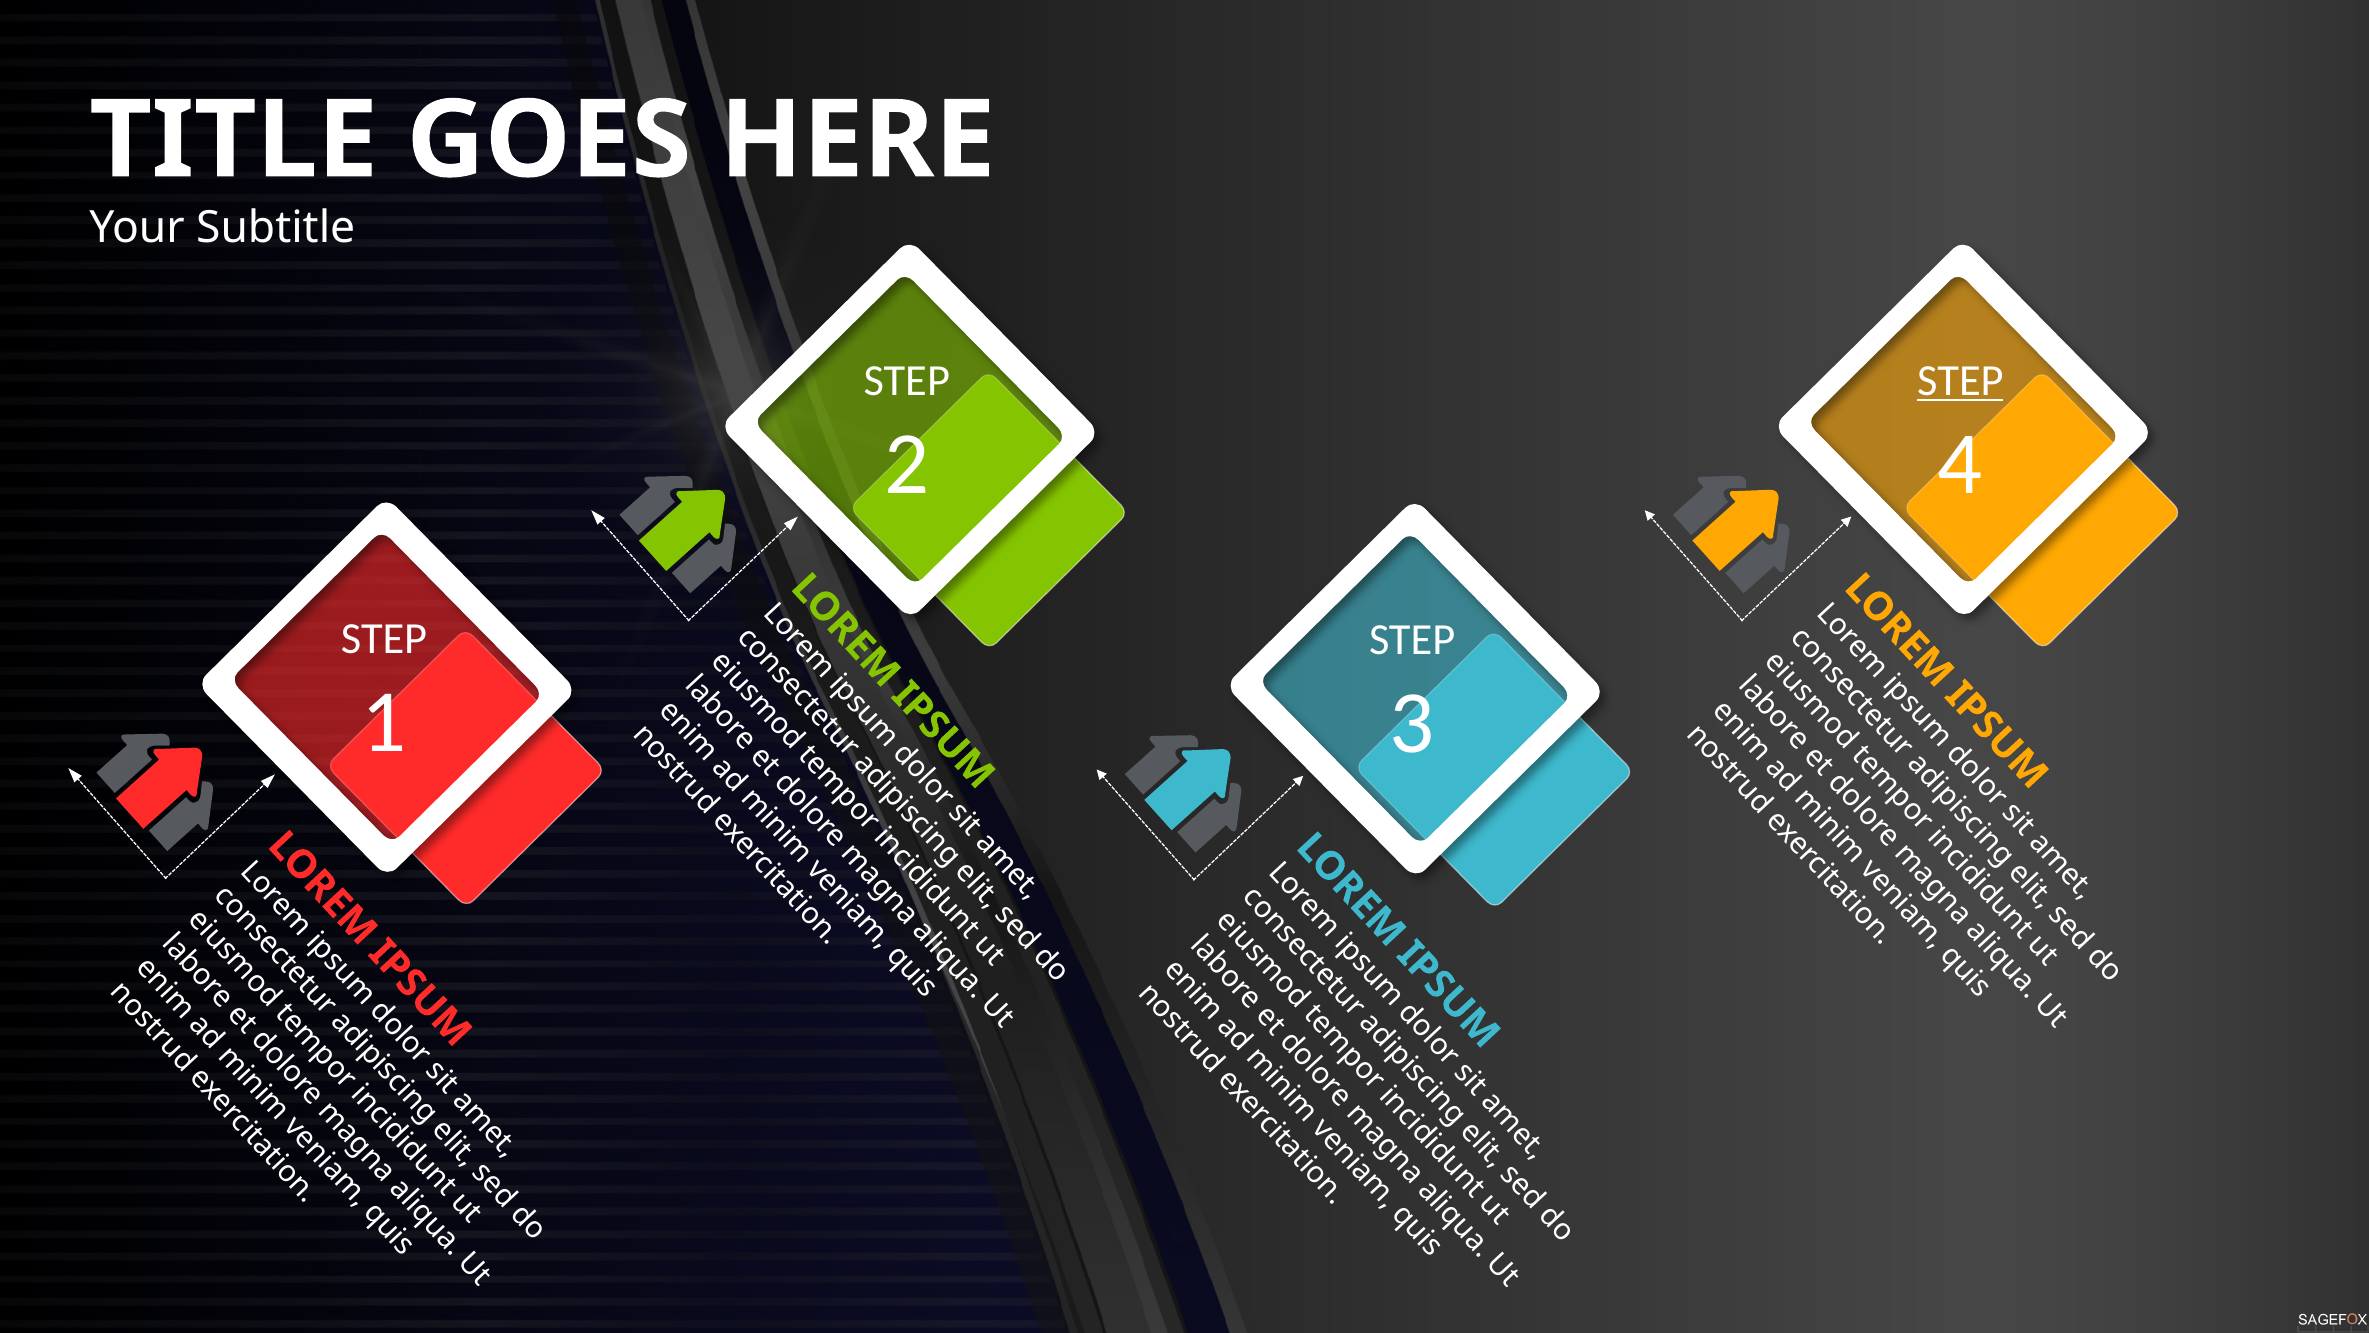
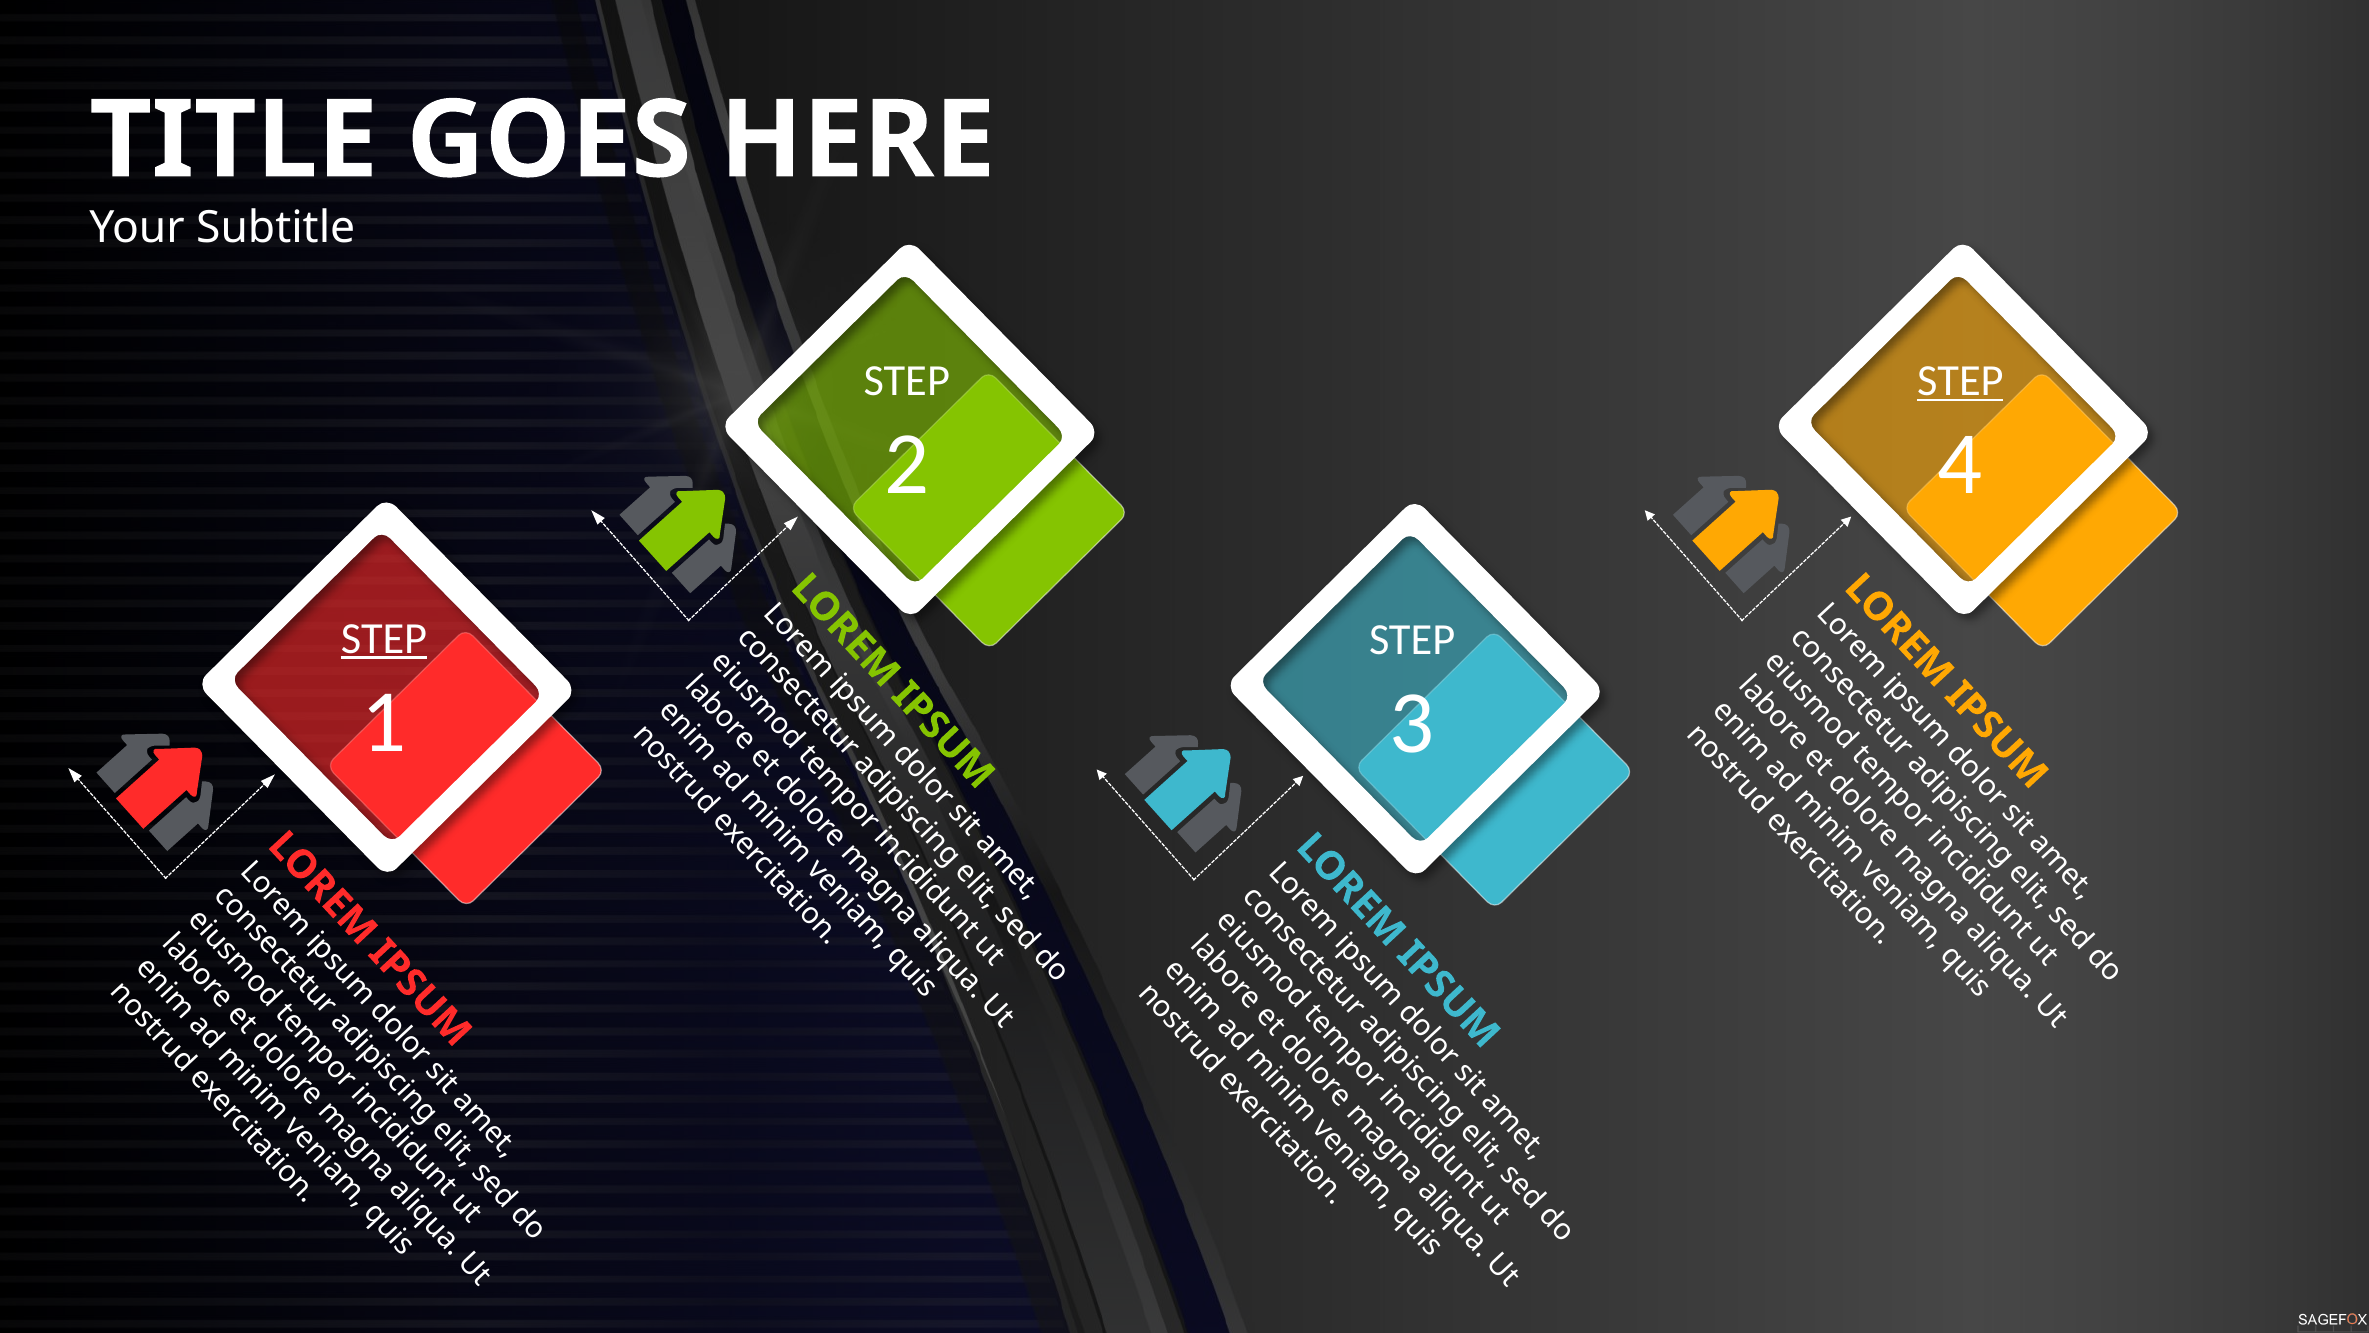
STEP underline: none -> present (384, 638)
